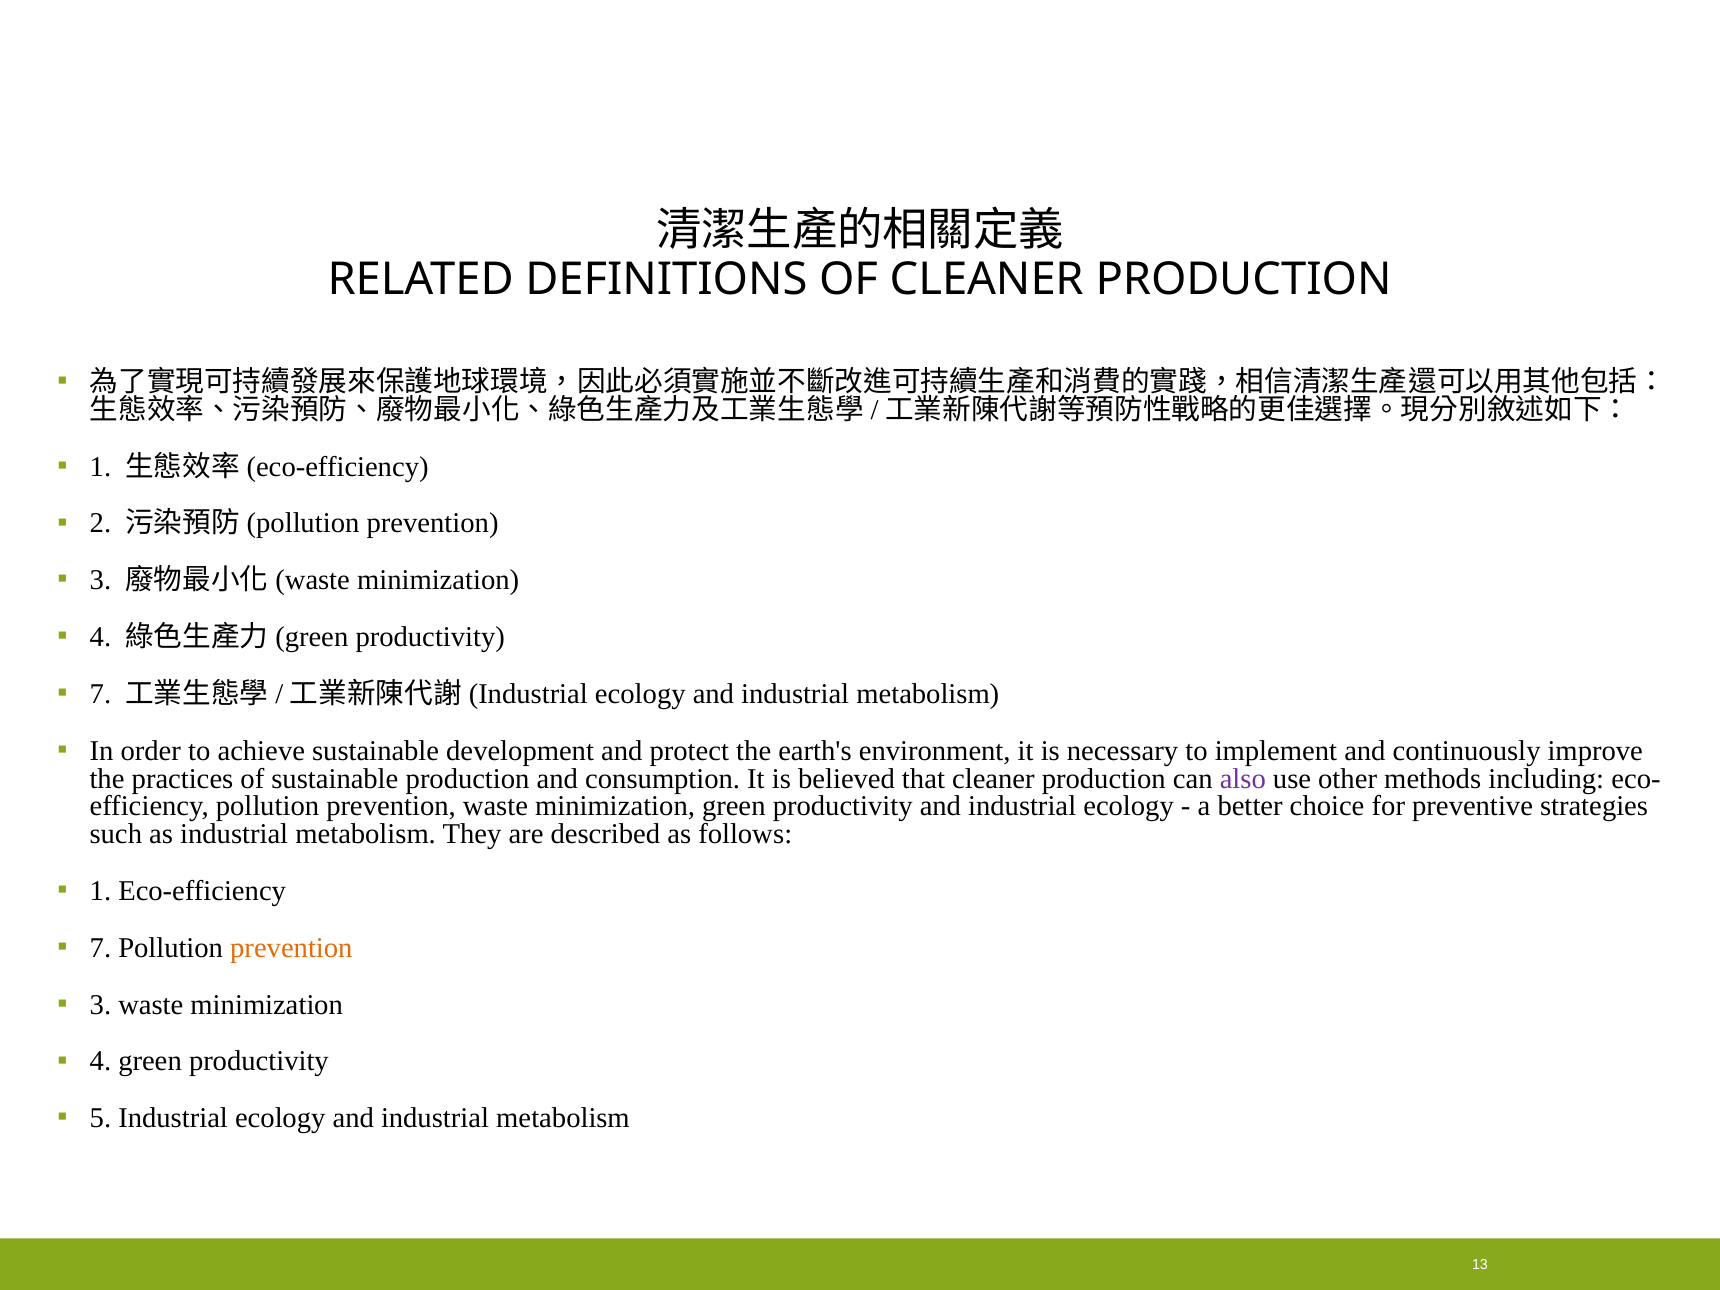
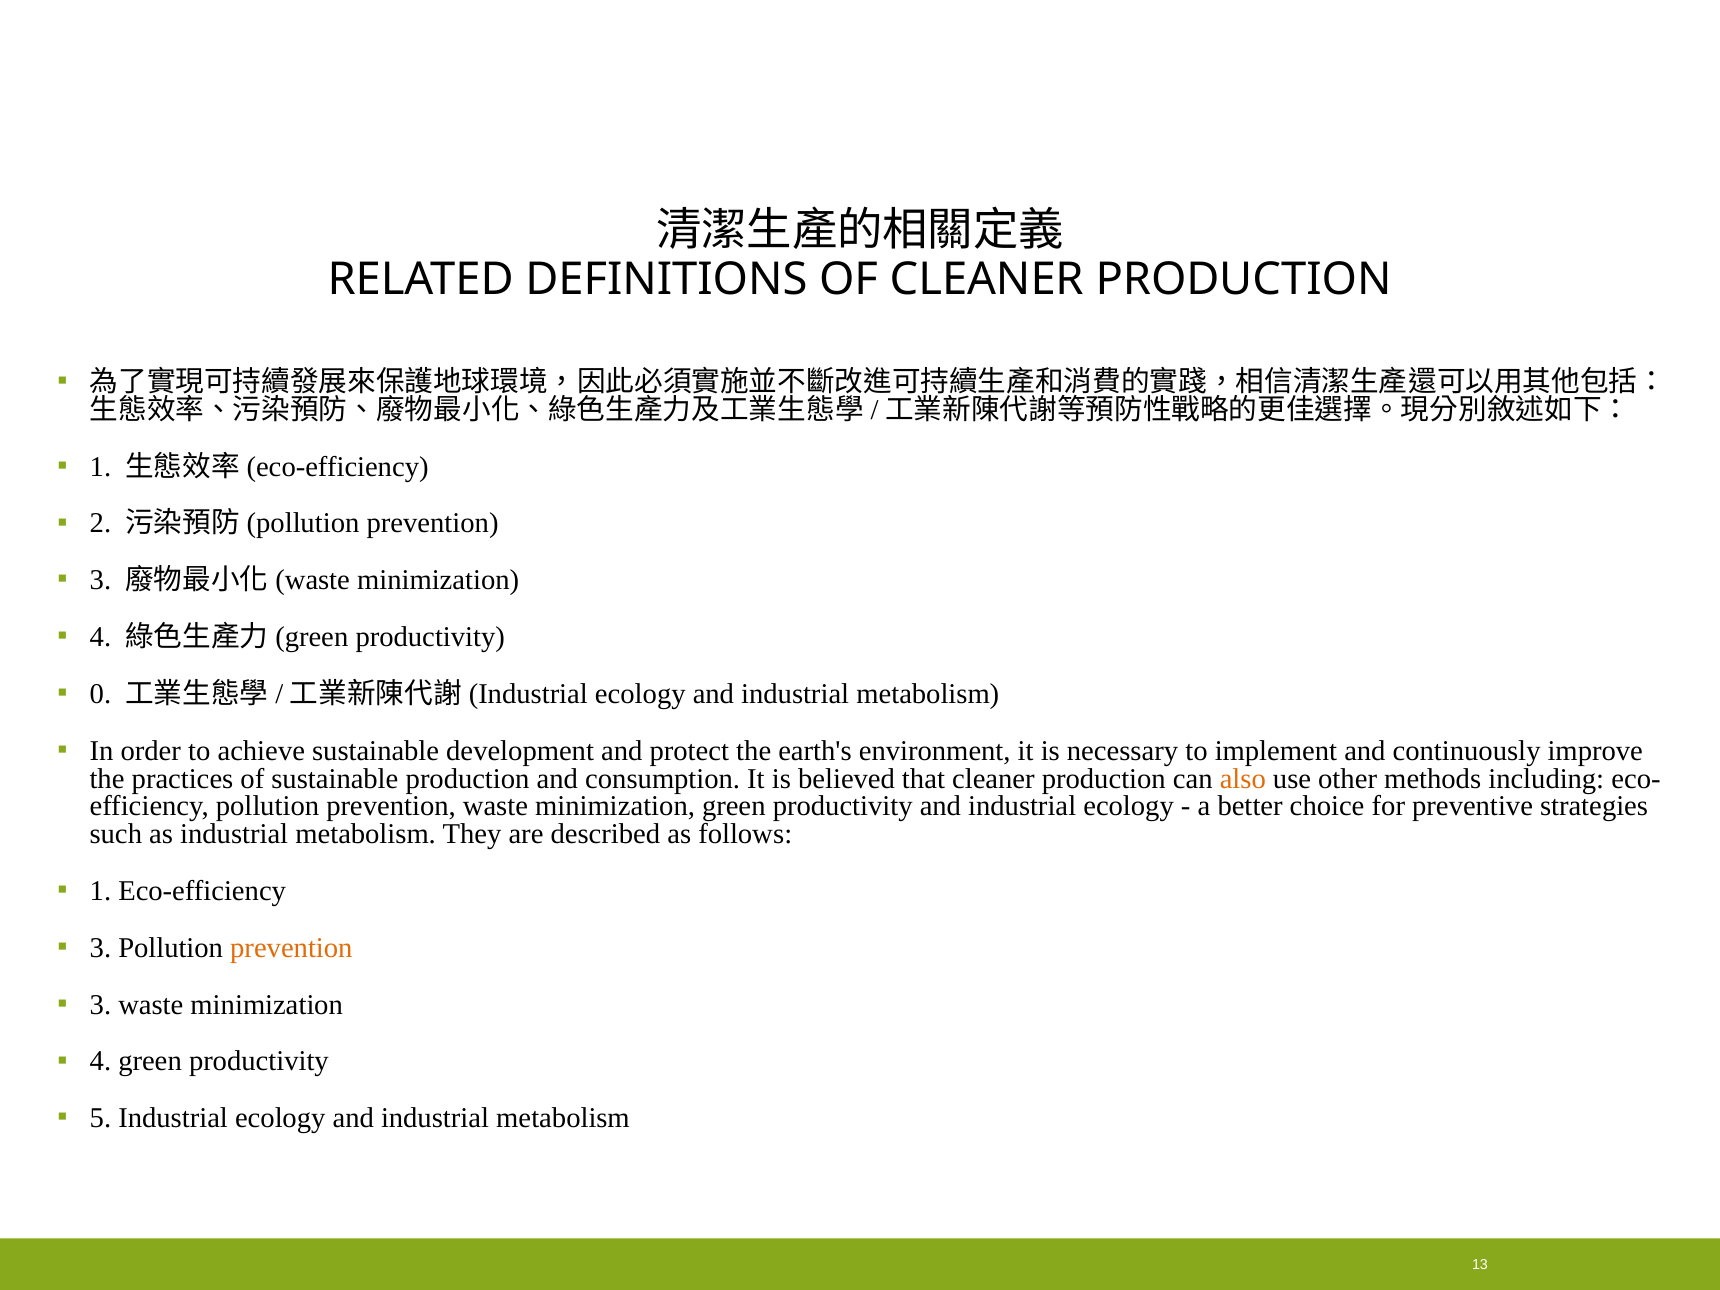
7: 7 -> 0 (100, 694)
also colour: purple -> orange (1243, 779)
7: 7 -> 3 (100, 948)
